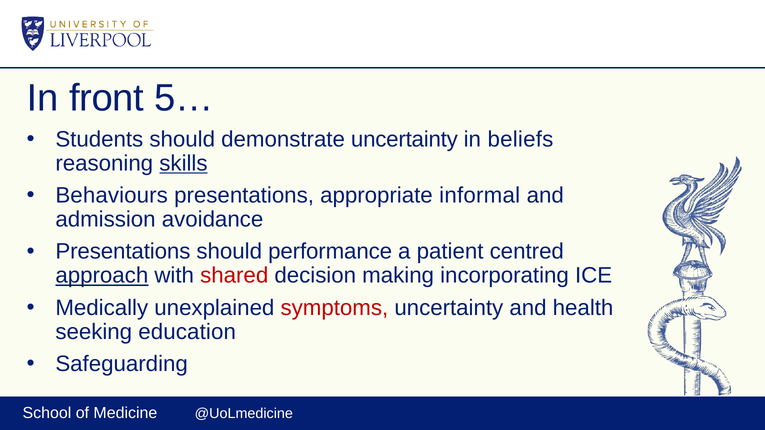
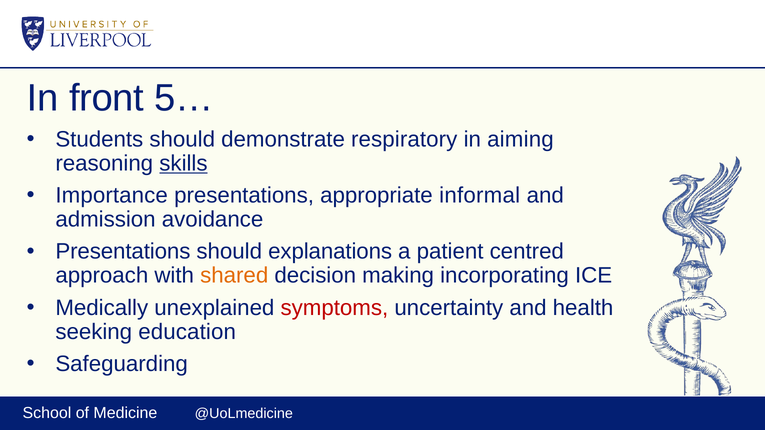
demonstrate uncertainty: uncertainty -> respiratory (404, 139)
beliefs: beliefs -> aiming (520, 139)
Behaviours: Behaviours -> Importance (112, 196)
performance: performance -> explanations (330, 252)
approach underline: present -> none (102, 276)
shared colour: red -> orange (234, 276)
